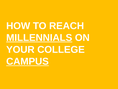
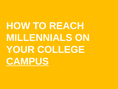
MILLENNIALS underline: present -> none (39, 38)
